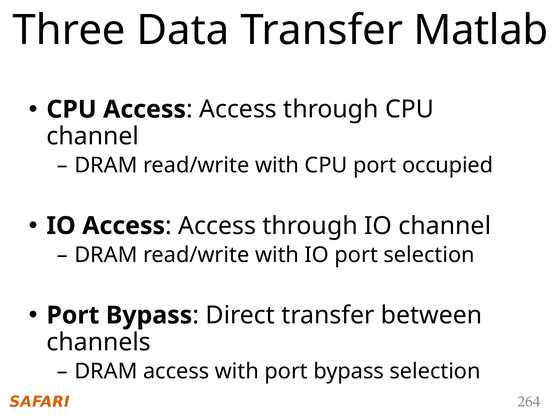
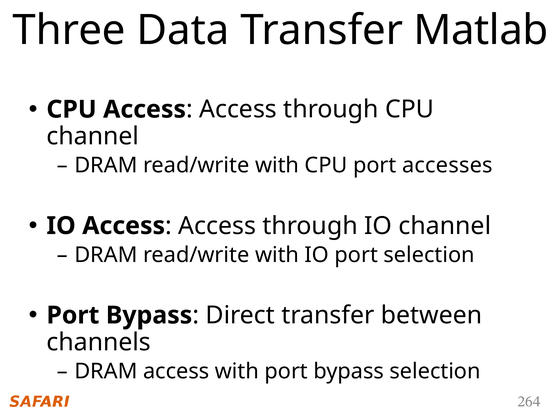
occupied: occupied -> accesses (447, 165)
